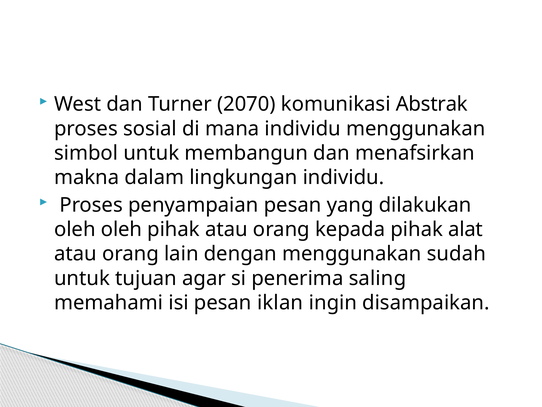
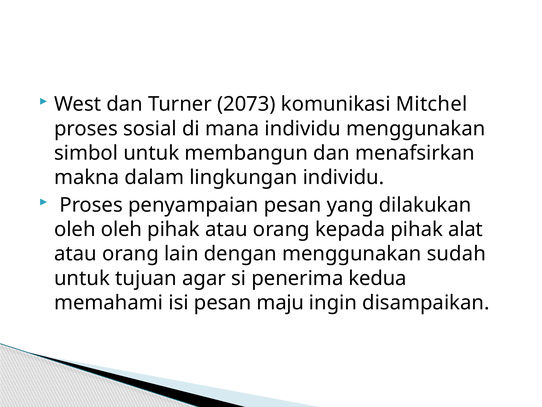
2070: 2070 -> 2073 (246, 104)
Abstrak: Abstrak -> Mitchel (432, 104)
saling: saling -> kedua (378, 278)
iklan: iklan -> maju (280, 302)
